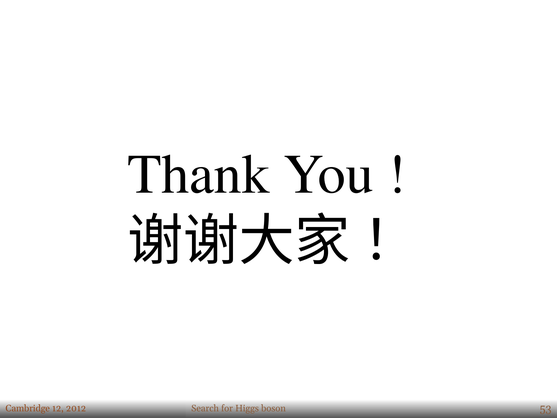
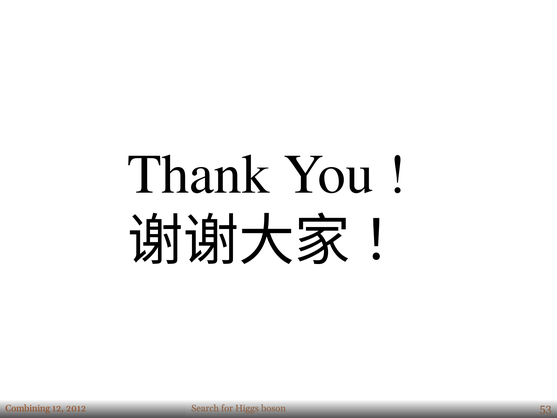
Cambridge: Cambridge -> Combining (28, 408)
